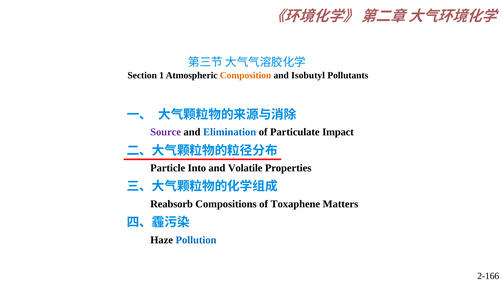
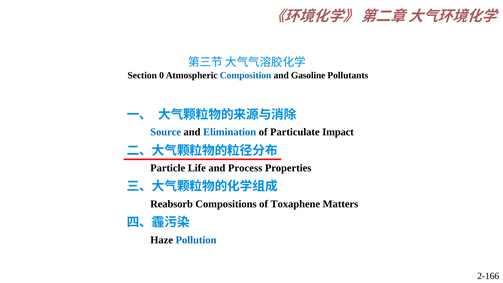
1: 1 -> 0 (162, 75)
Composition colour: orange -> blue (246, 75)
Isobutyl: Isobutyl -> Gasoline (308, 75)
Source colour: purple -> blue (166, 132)
Into: Into -> Life (197, 168)
Volatile: Volatile -> Process (245, 168)
